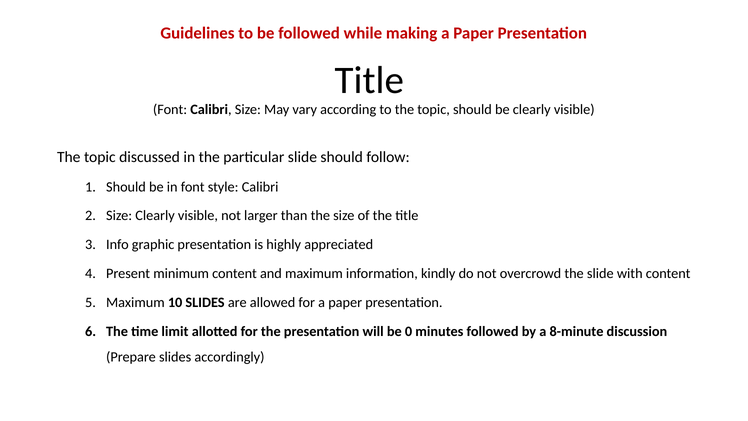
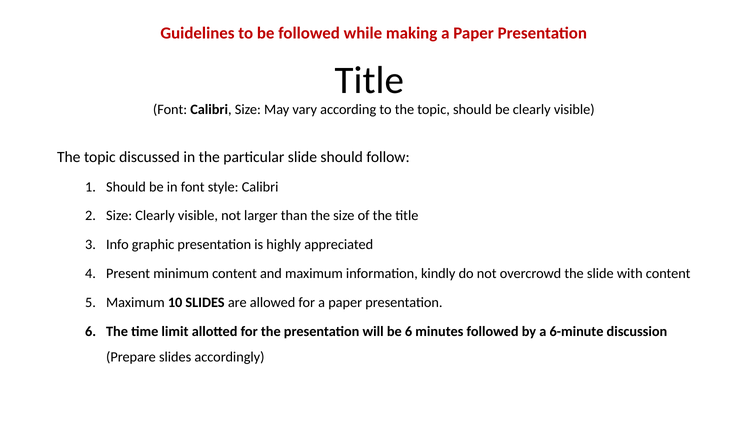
be 0: 0 -> 6 (409, 331)
8-minute: 8-minute -> 6-minute (577, 331)
